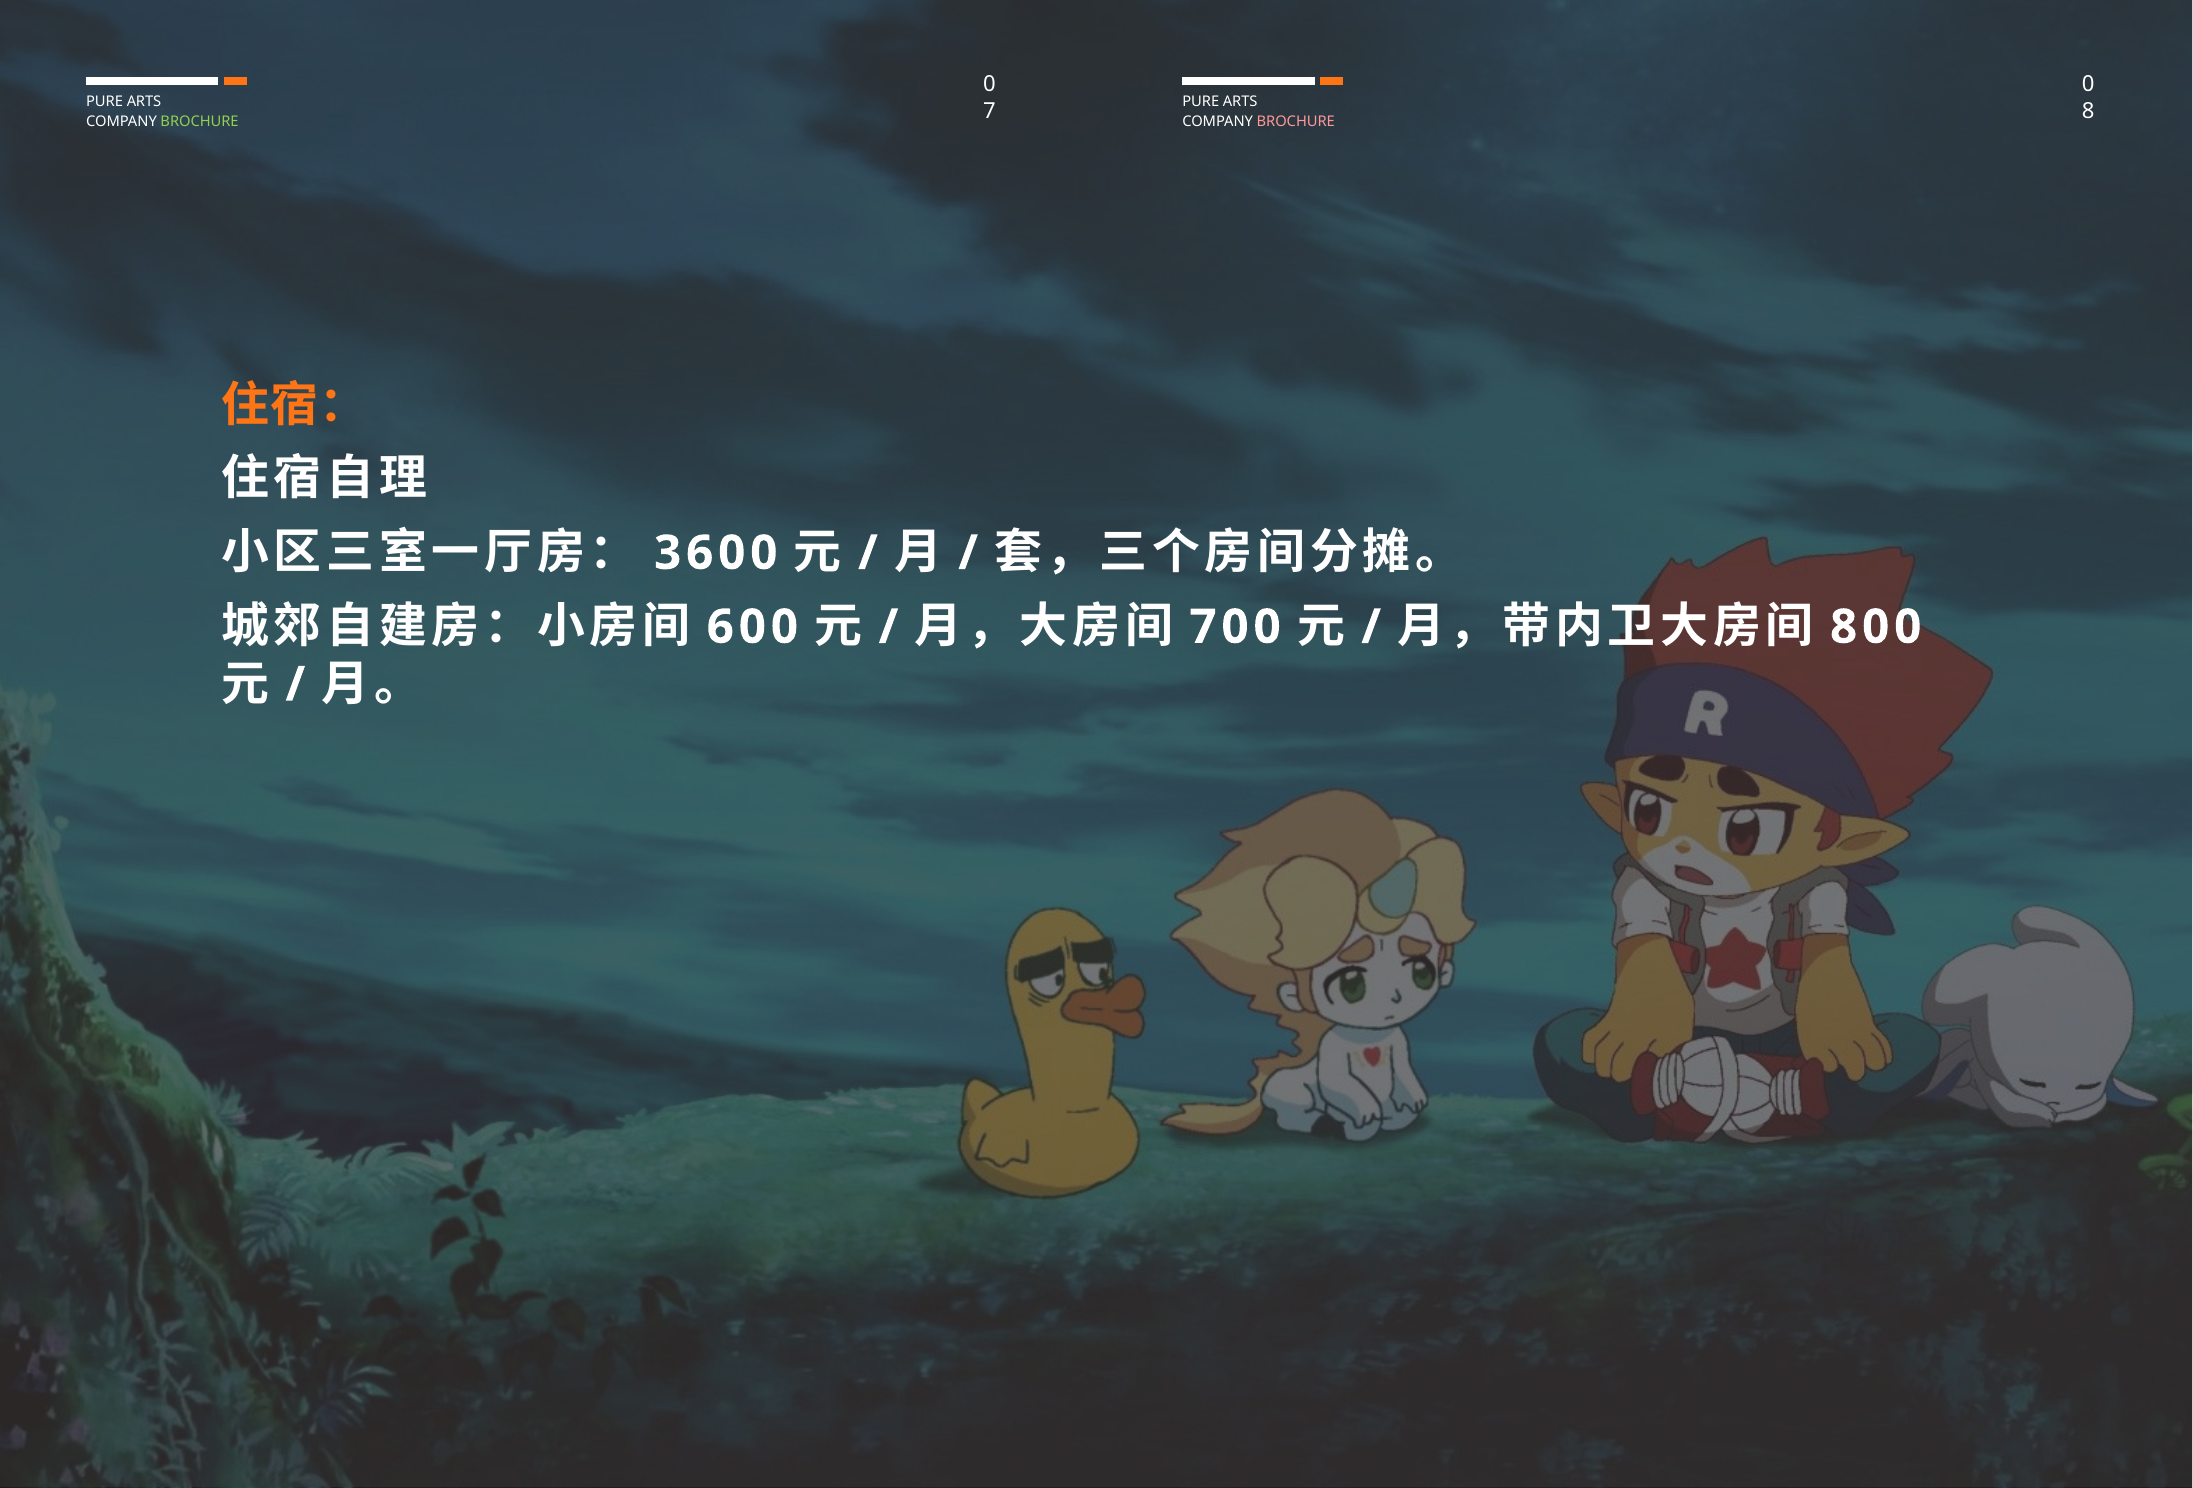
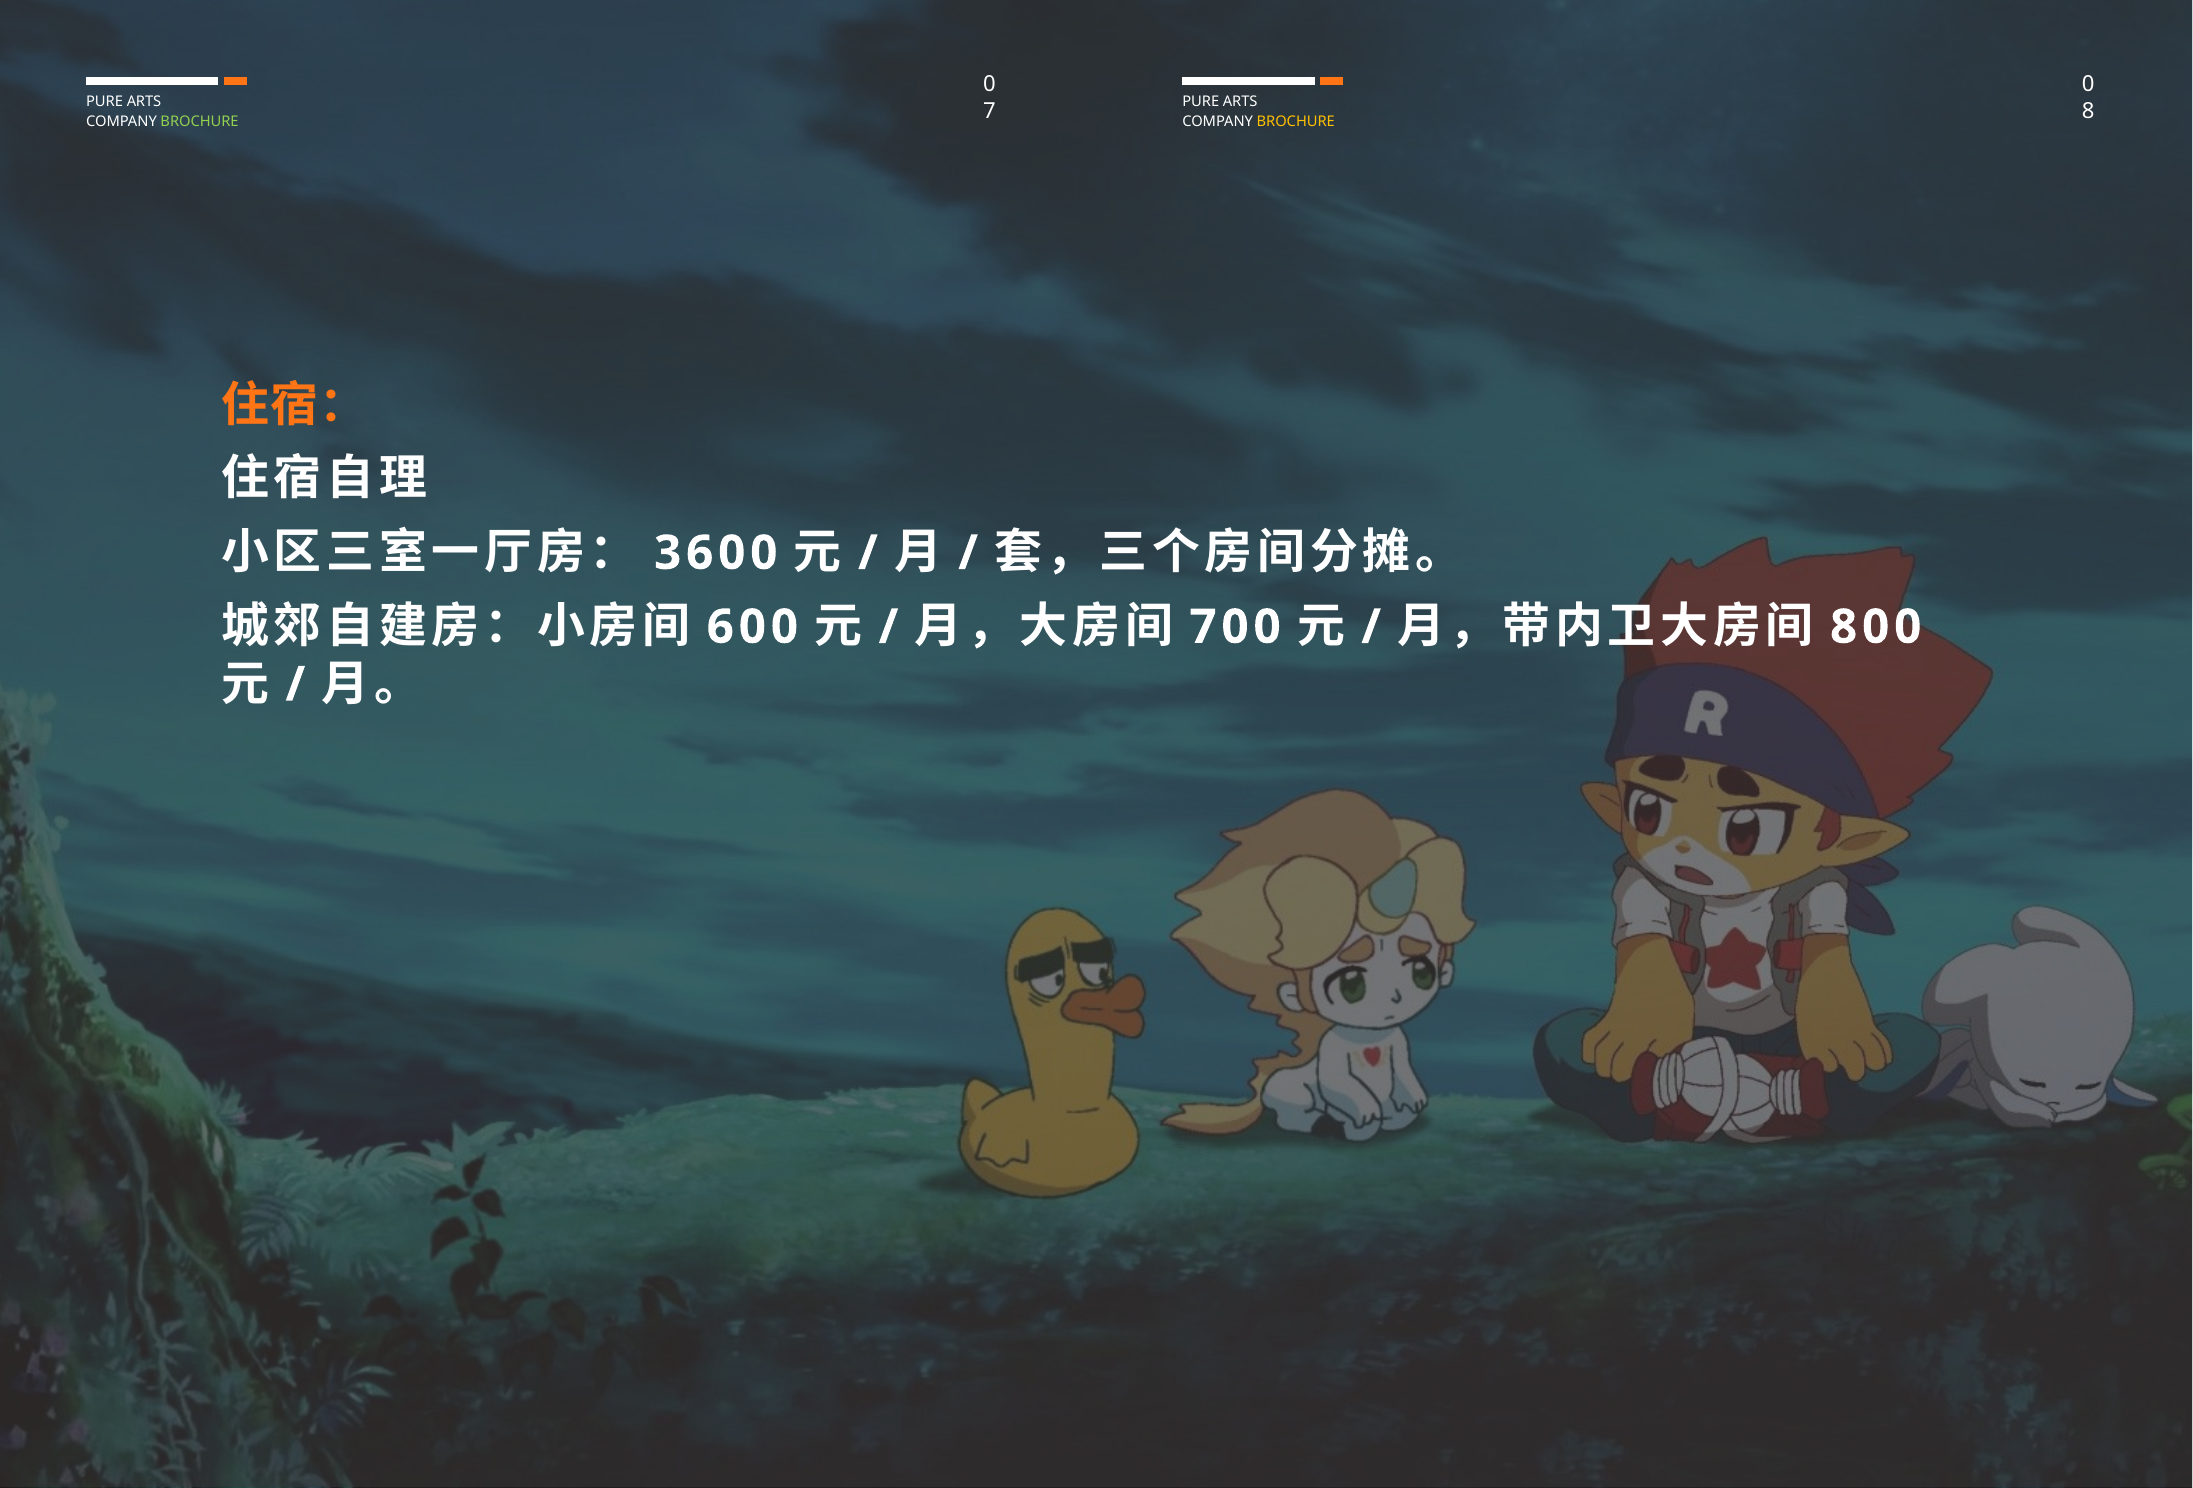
BROCHURE colour: pink -> yellow (1296, 122)
